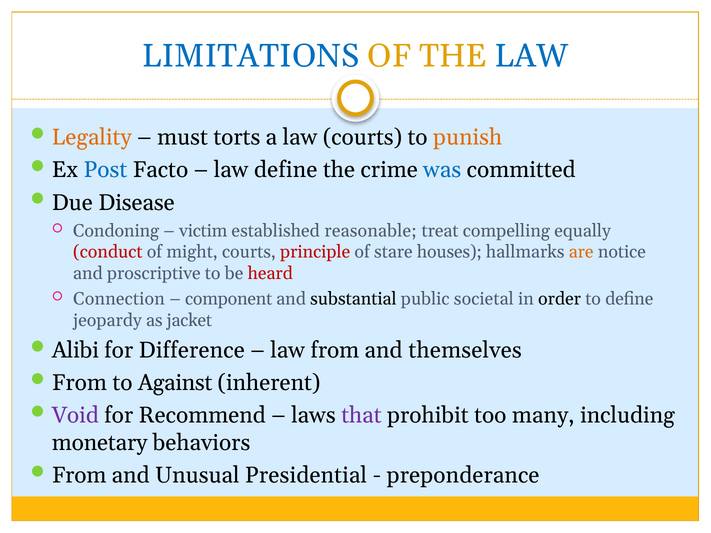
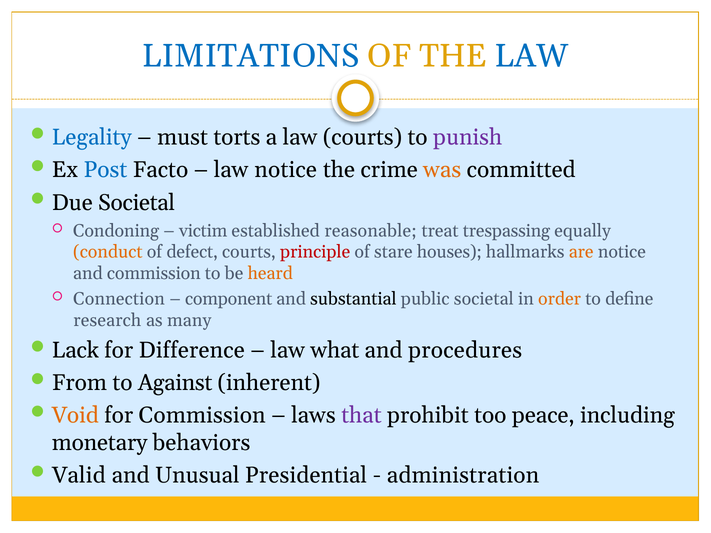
Legality colour: orange -> blue (92, 137)
punish colour: orange -> purple (468, 137)
law define: define -> notice (286, 170)
was colour: blue -> orange (442, 170)
Due Disease: Disease -> Societal (137, 203)
compelling: compelling -> trespassing (507, 231)
conduct colour: red -> orange (108, 252)
might: might -> defect (192, 252)
and proscriptive: proscriptive -> commission (154, 274)
heard colour: red -> orange (270, 274)
order colour: black -> orange (560, 299)
jeopardy: jeopardy -> research (107, 321)
jacket: jacket -> many (189, 321)
Alibi: Alibi -> Lack (75, 351)
law from: from -> what (335, 351)
themselves: themselves -> procedures (465, 351)
Void colour: purple -> orange (75, 416)
for Recommend: Recommend -> Commission (202, 416)
many: many -> peace (543, 416)
From: From -> Valid (79, 476)
preponderance: preponderance -> administration (463, 476)
